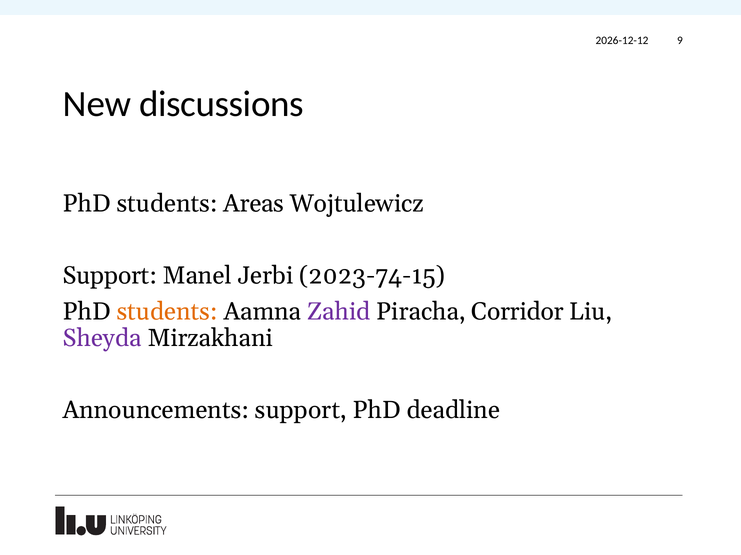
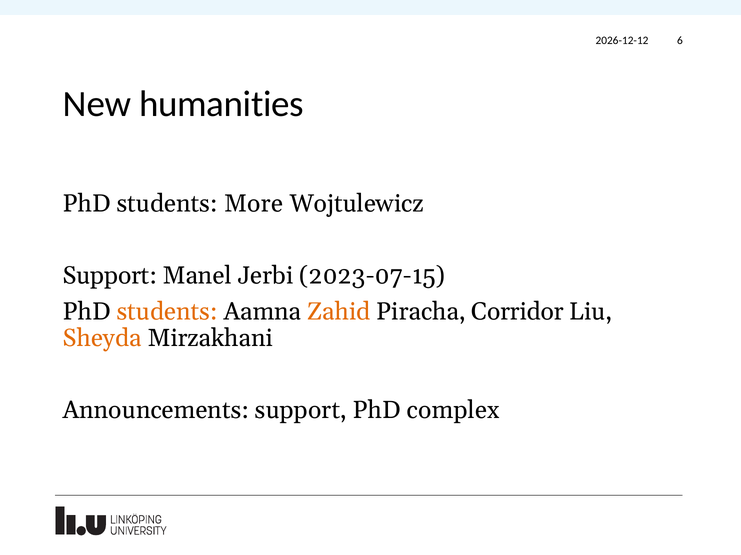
9: 9 -> 6 (680, 41)
discussions: discussions -> humanities (221, 104)
Areas: Areas -> More (254, 204)
2023-74-15: 2023-74-15 -> 2023-07-15 (372, 276)
Zahid colour: purple -> orange (339, 312)
Sheyda colour: purple -> orange (102, 339)
deadline: deadline -> complex (453, 410)
